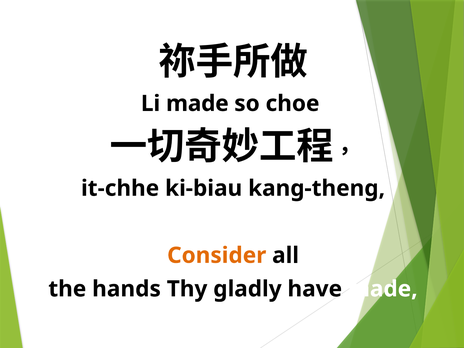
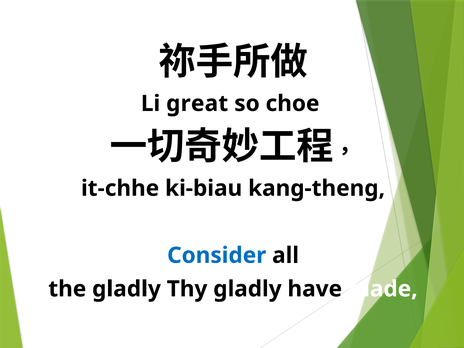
Li made: made -> great (197, 104)
Consider colour: orange -> blue (217, 255)
the hands: hands -> gladly (126, 289)
